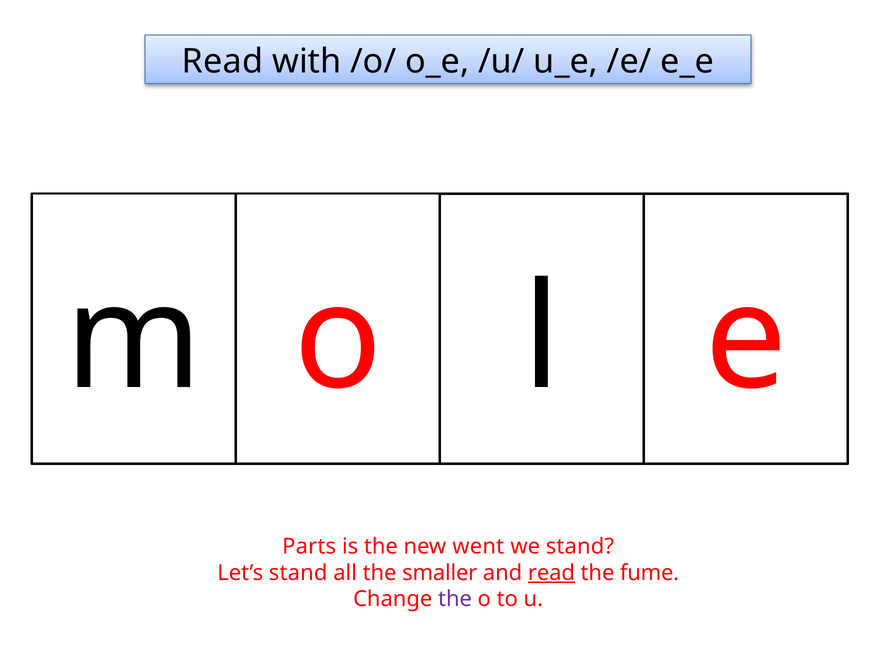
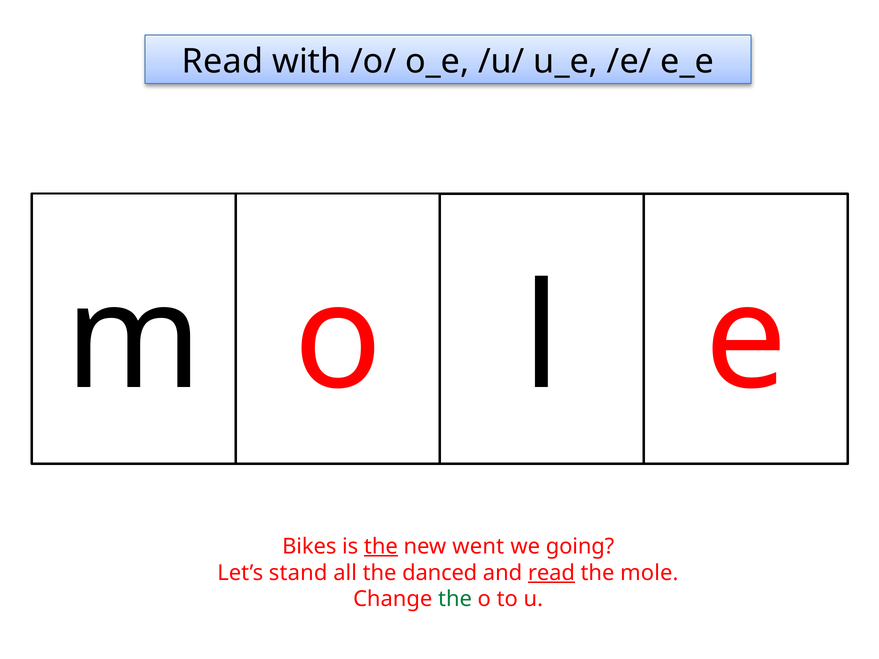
Parts: Parts -> Bikes (309, 547)
the underline: none -> present (381, 547)
we stand: stand -> going (580, 547)
smaller: smaller -> danced (440, 573)
fume: fume -> mole (649, 573)
the colour: purple -> green (455, 599)
